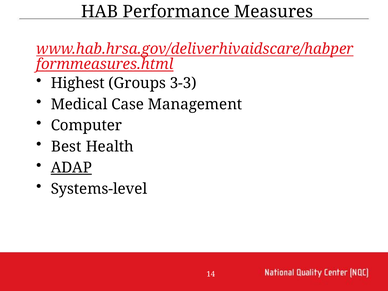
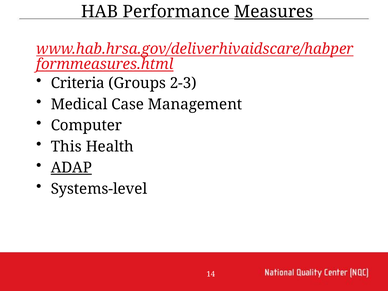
Measures underline: none -> present (274, 12)
Highest: Highest -> Criteria (78, 83)
3-3: 3-3 -> 2-3 (183, 83)
Best: Best -> This (66, 147)
